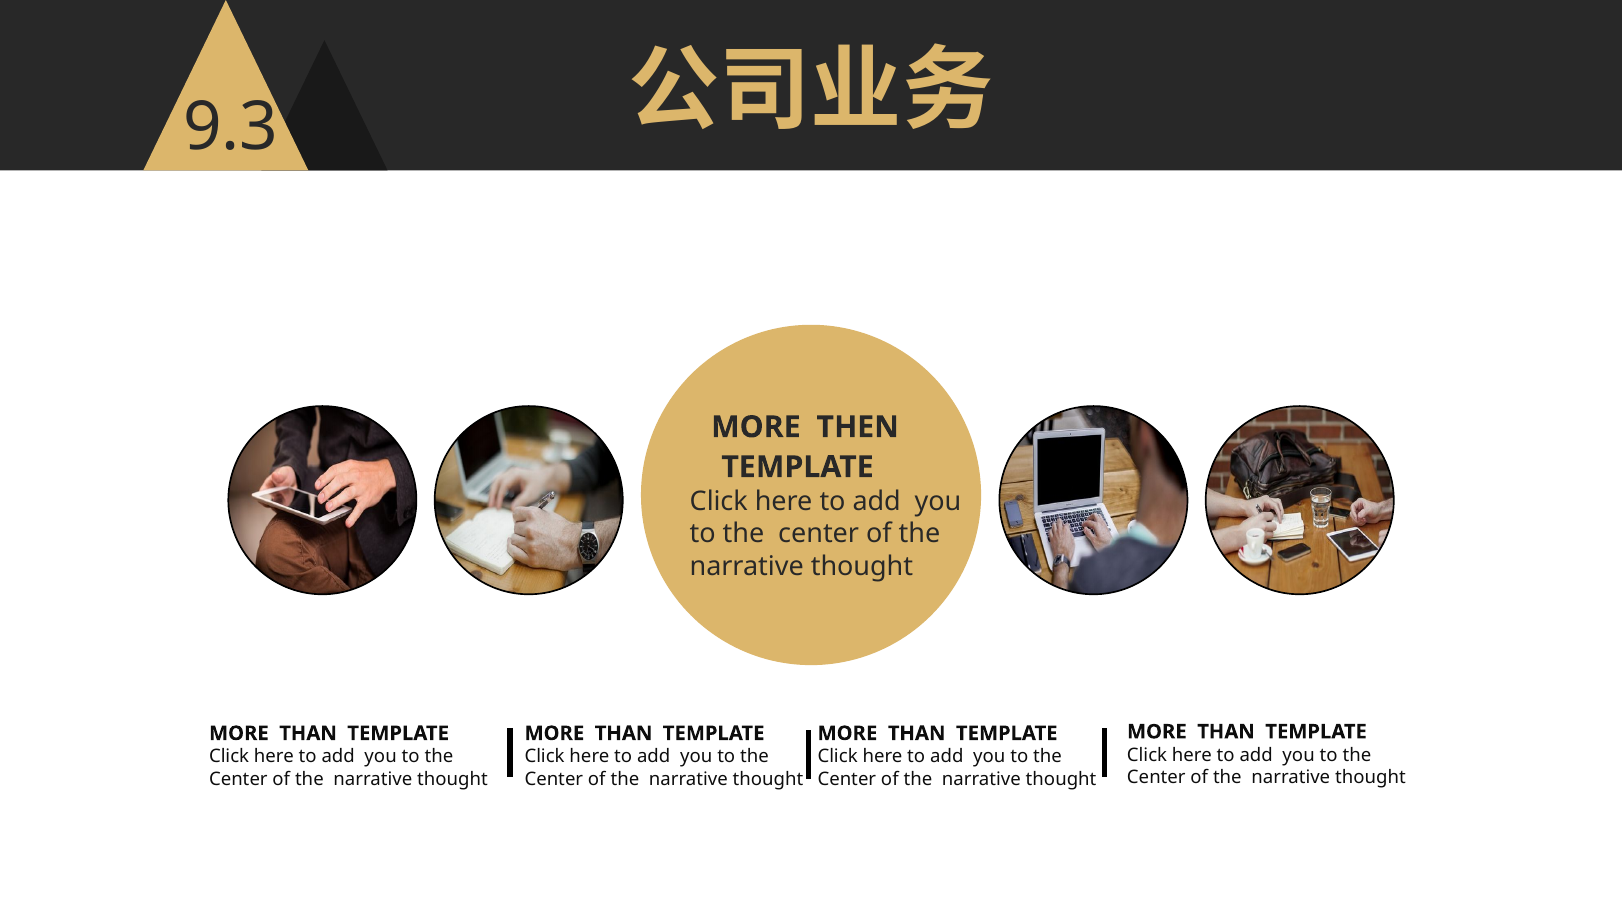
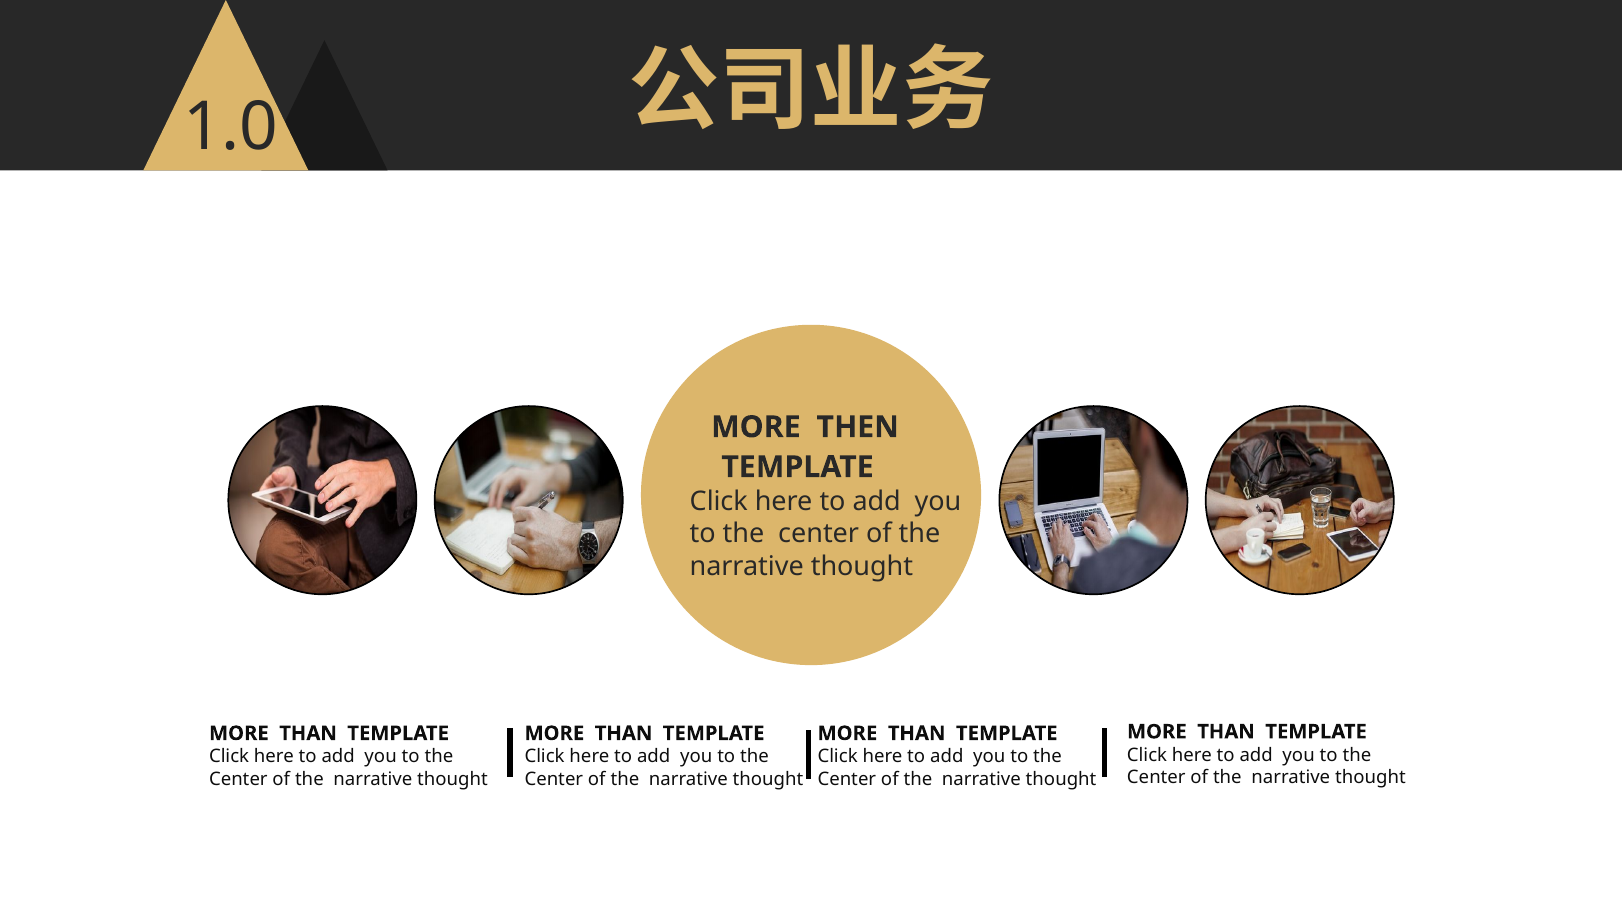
9.3: 9.3 -> 1.0 (231, 127)
